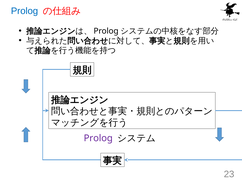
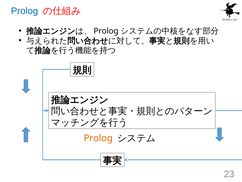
Prolog colour: purple -> orange (98, 138)
